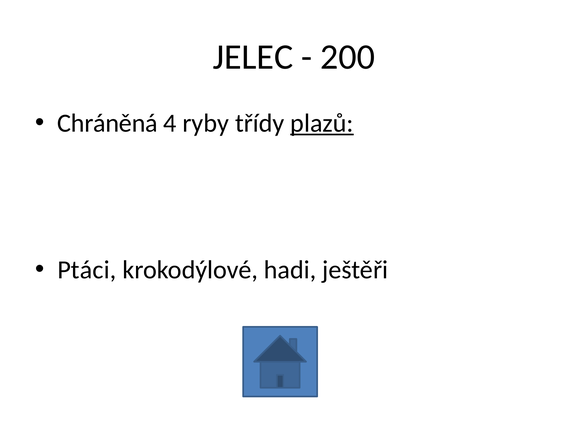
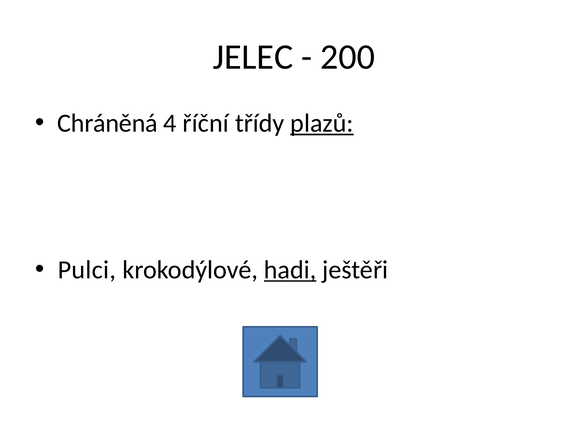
ryby: ryby -> říční (206, 123)
Ptáci: Ptáci -> Pulci (87, 270)
hadi underline: none -> present (290, 270)
